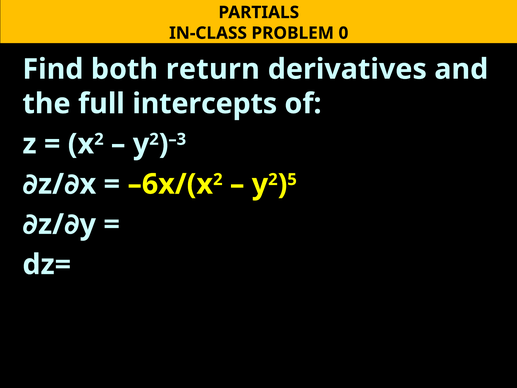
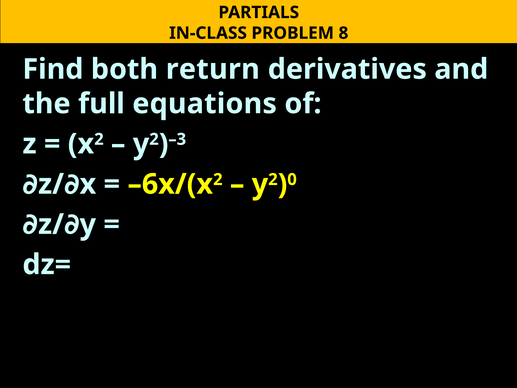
0: 0 -> 8 (343, 33)
intercepts: intercepts -> equations (205, 104)
5: 5 -> 0 (292, 179)
